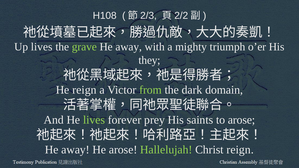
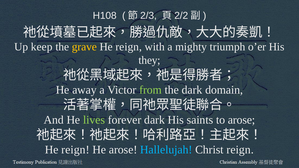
Up lives: lives -> keep (42, 47)
grave colour: light green -> yellow (84, 47)
away: away -> reign (129, 47)
He reign: reign -> away (84, 90)
forever prey: prey -> dark (155, 120)
away: away -> reign (75, 150)
Hallelujah colour: light green -> light blue (166, 150)
